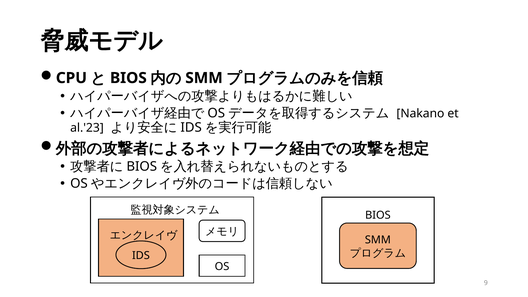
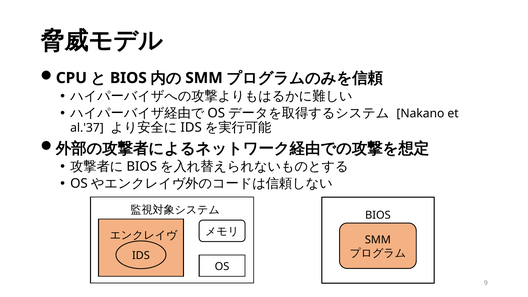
al.'23: al.'23 -> al.'37 (87, 128)
